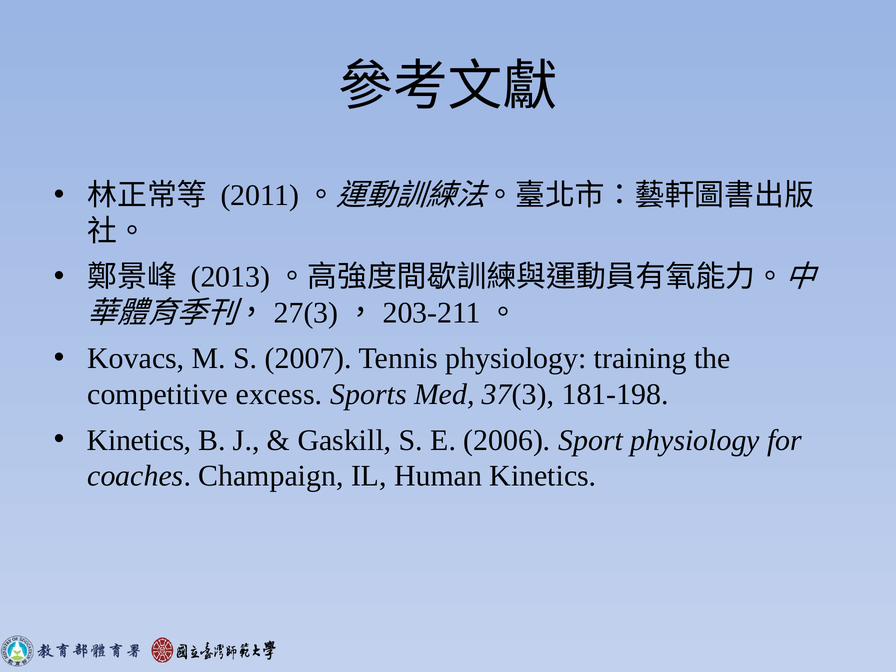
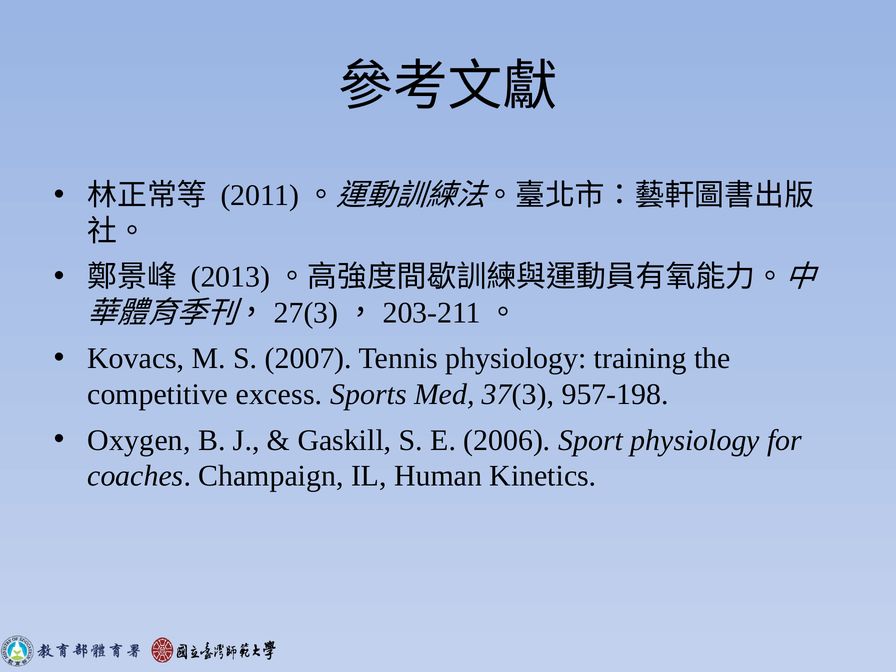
181-198: 181-198 -> 957-198 (615, 394)
Kinetics: Kinetics -> Oxygen (139, 440)
